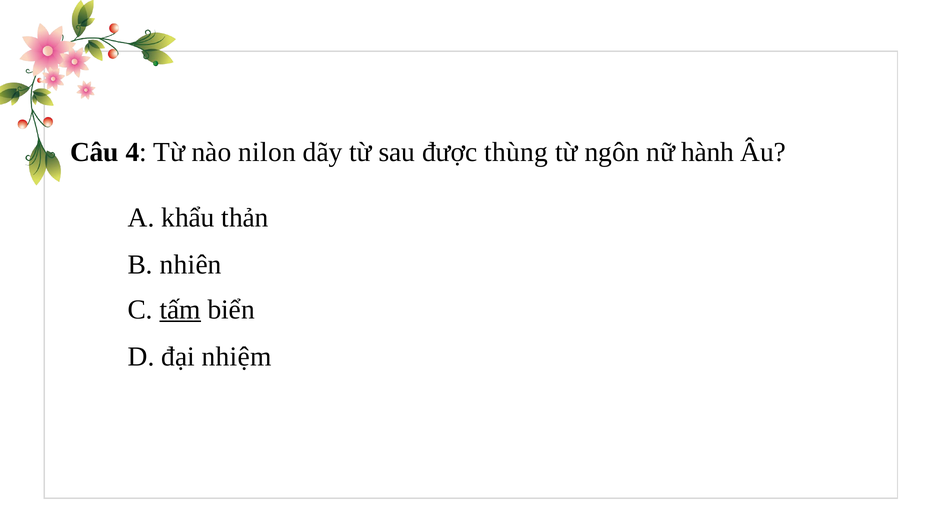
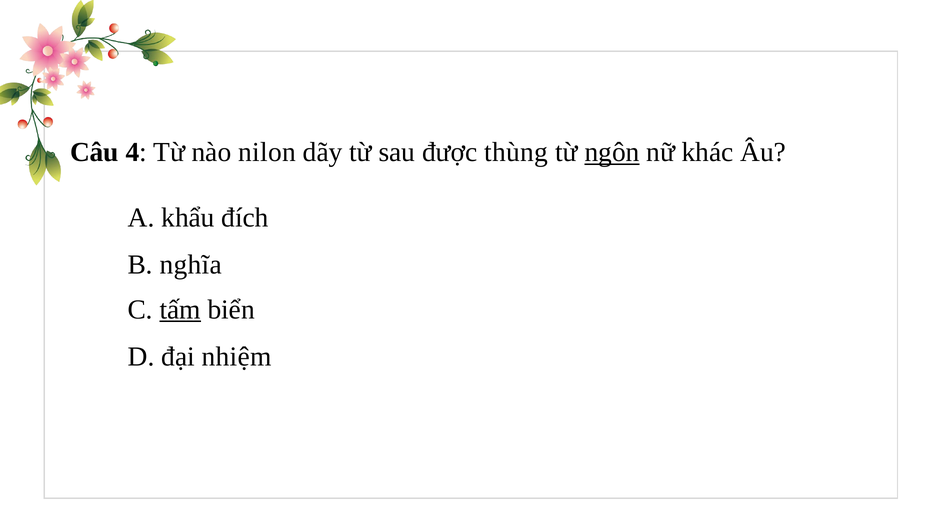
ngôn underline: none -> present (612, 152)
hành: hành -> khác (708, 152)
thản: thản -> đích (245, 217)
nhiên: nhiên -> nghĩa (191, 264)
